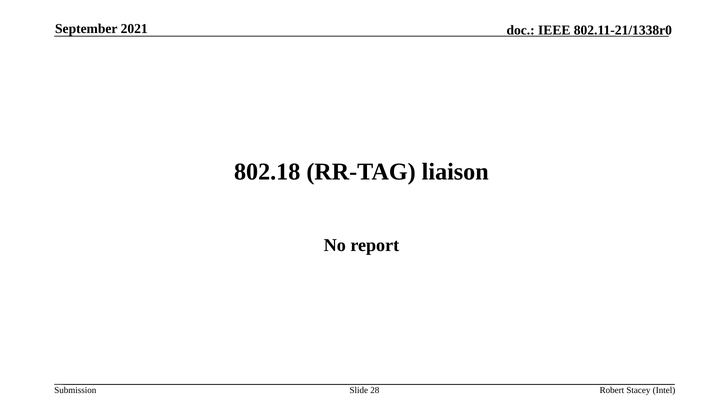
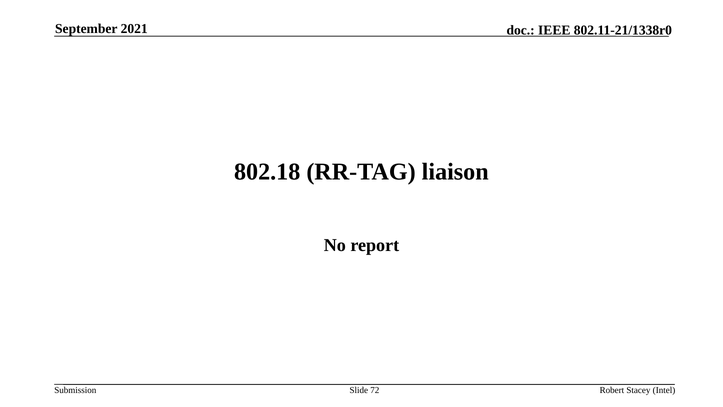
28: 28 -> 72 (375, 390)
